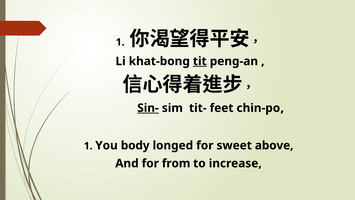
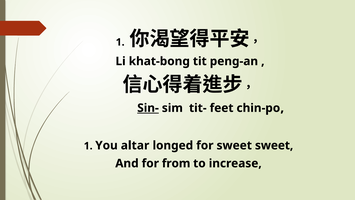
tit underline: present -> none (200, 61)
body: body -> altar (135, 145)
sweet above: above -> sweet (274, 145)
